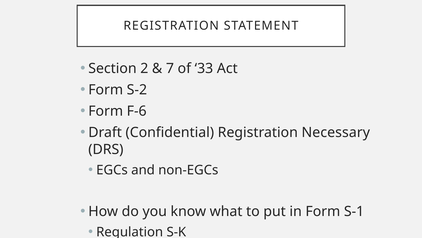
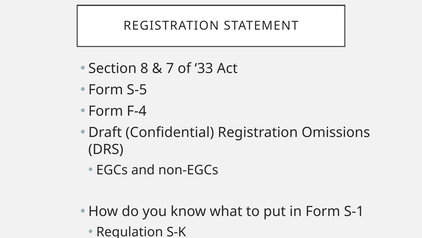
2: 2 -> 8 (144, 68)
S-2: S-2 -> S-5 (137, 90)
F-6: F-6 -> F-4 (137, 111)
Necessary: Necessary -> Omissions (336, 132)
